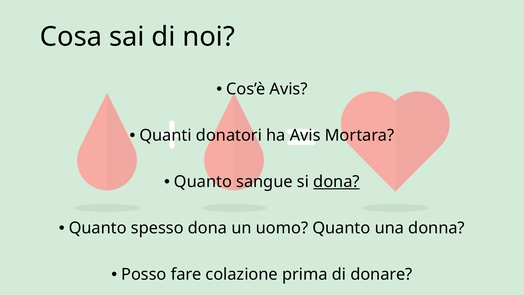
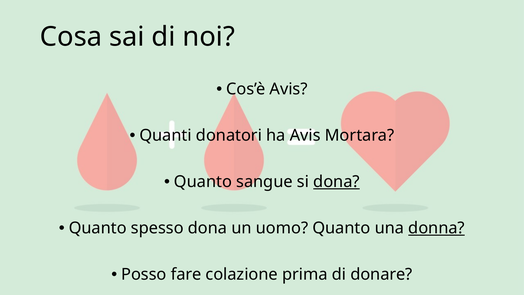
donna underline: none -> present (437, 228)
